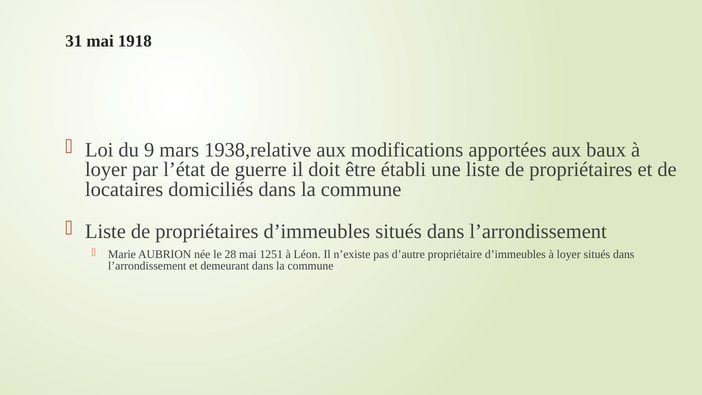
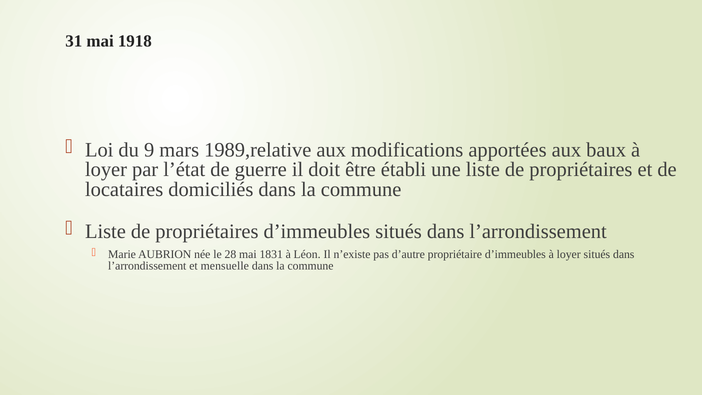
1938,relative: 1938,relative -> 1989,relative (258, 150)
1251: 1251 -> 1831 (271, 254)
demeurant: demeurant -> mensuelle (225, 266)
